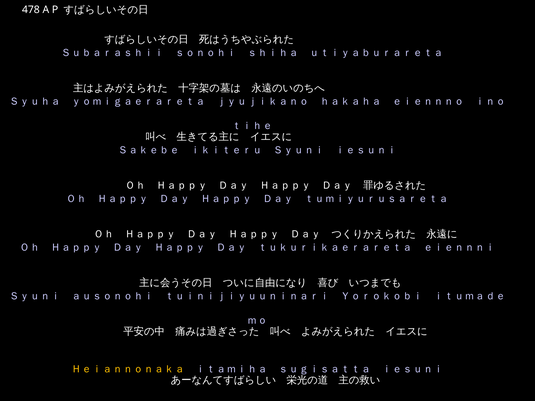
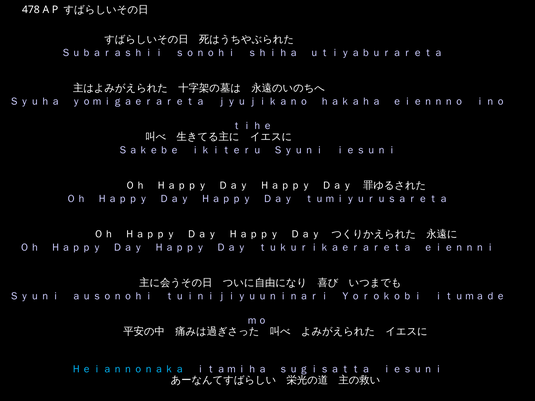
Ｈｅｉａｎｎｏｎａｋａ colour: yellow -> light blue (128, 369)
